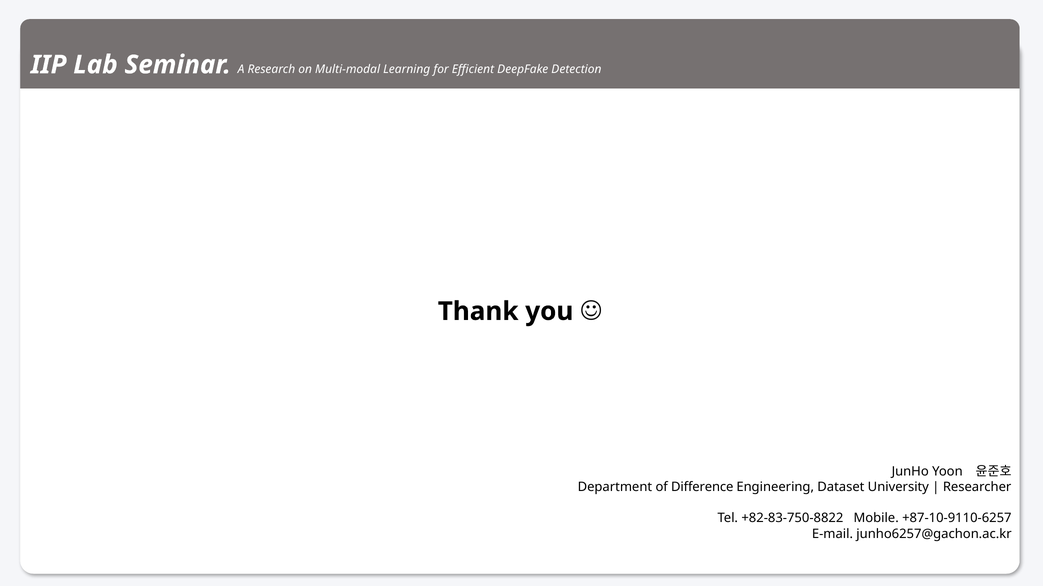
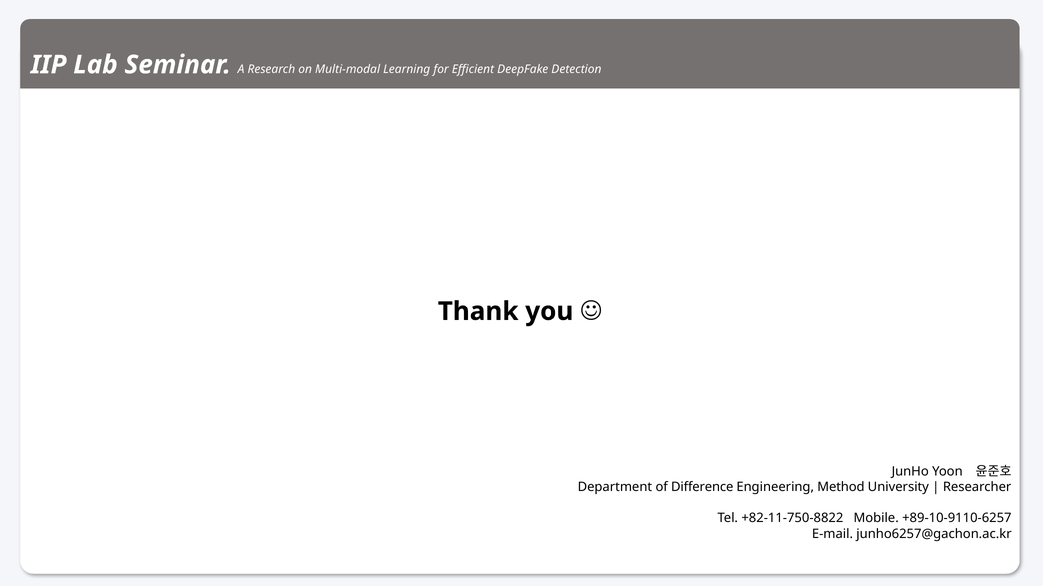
Dataset: Dataset -> Method (841, 487)
+82-83-750-8822: +82-83-750-8822 -> +82-11-750-8822 (792, 519)
+87-10-9110-6257: +87-10-9110-6257 -> +89-10-9110-6257 (957, 519)
